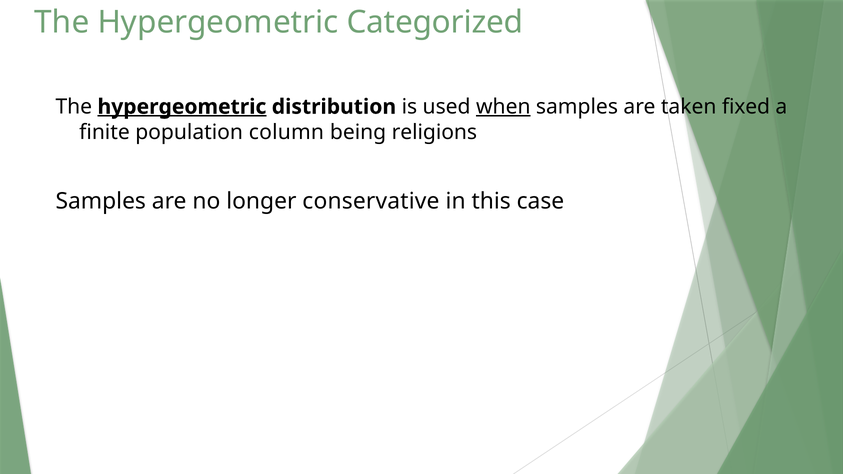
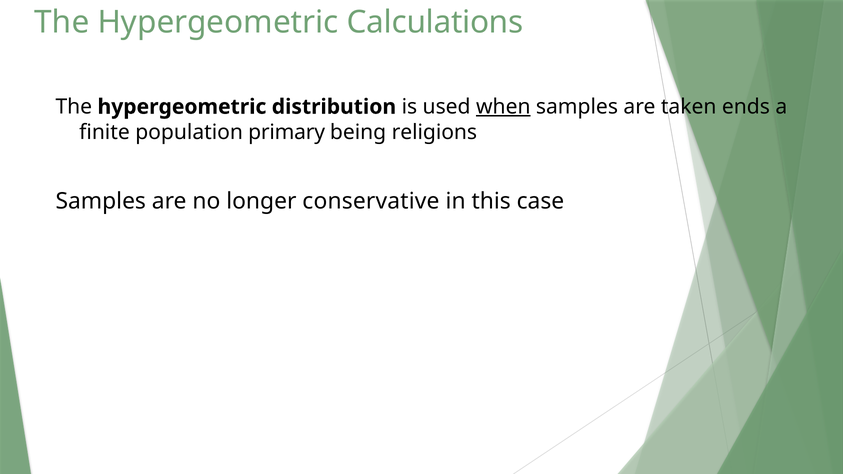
Categorized: Categorized -> Calculations (435, 22)
hypergeometric underline: present -> none (182, 107)
fixed: fixed -> ends (746, 107)
column: column -> primary (287, 132)
